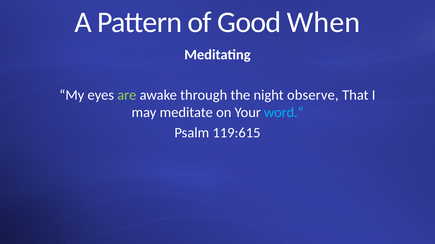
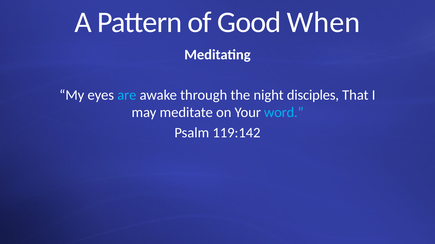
are colour: light green -> light blue (127, 95)
observe: observe -> disciples (313, 95)
119:615: 119:615 -> 119:142 (236, 133)
